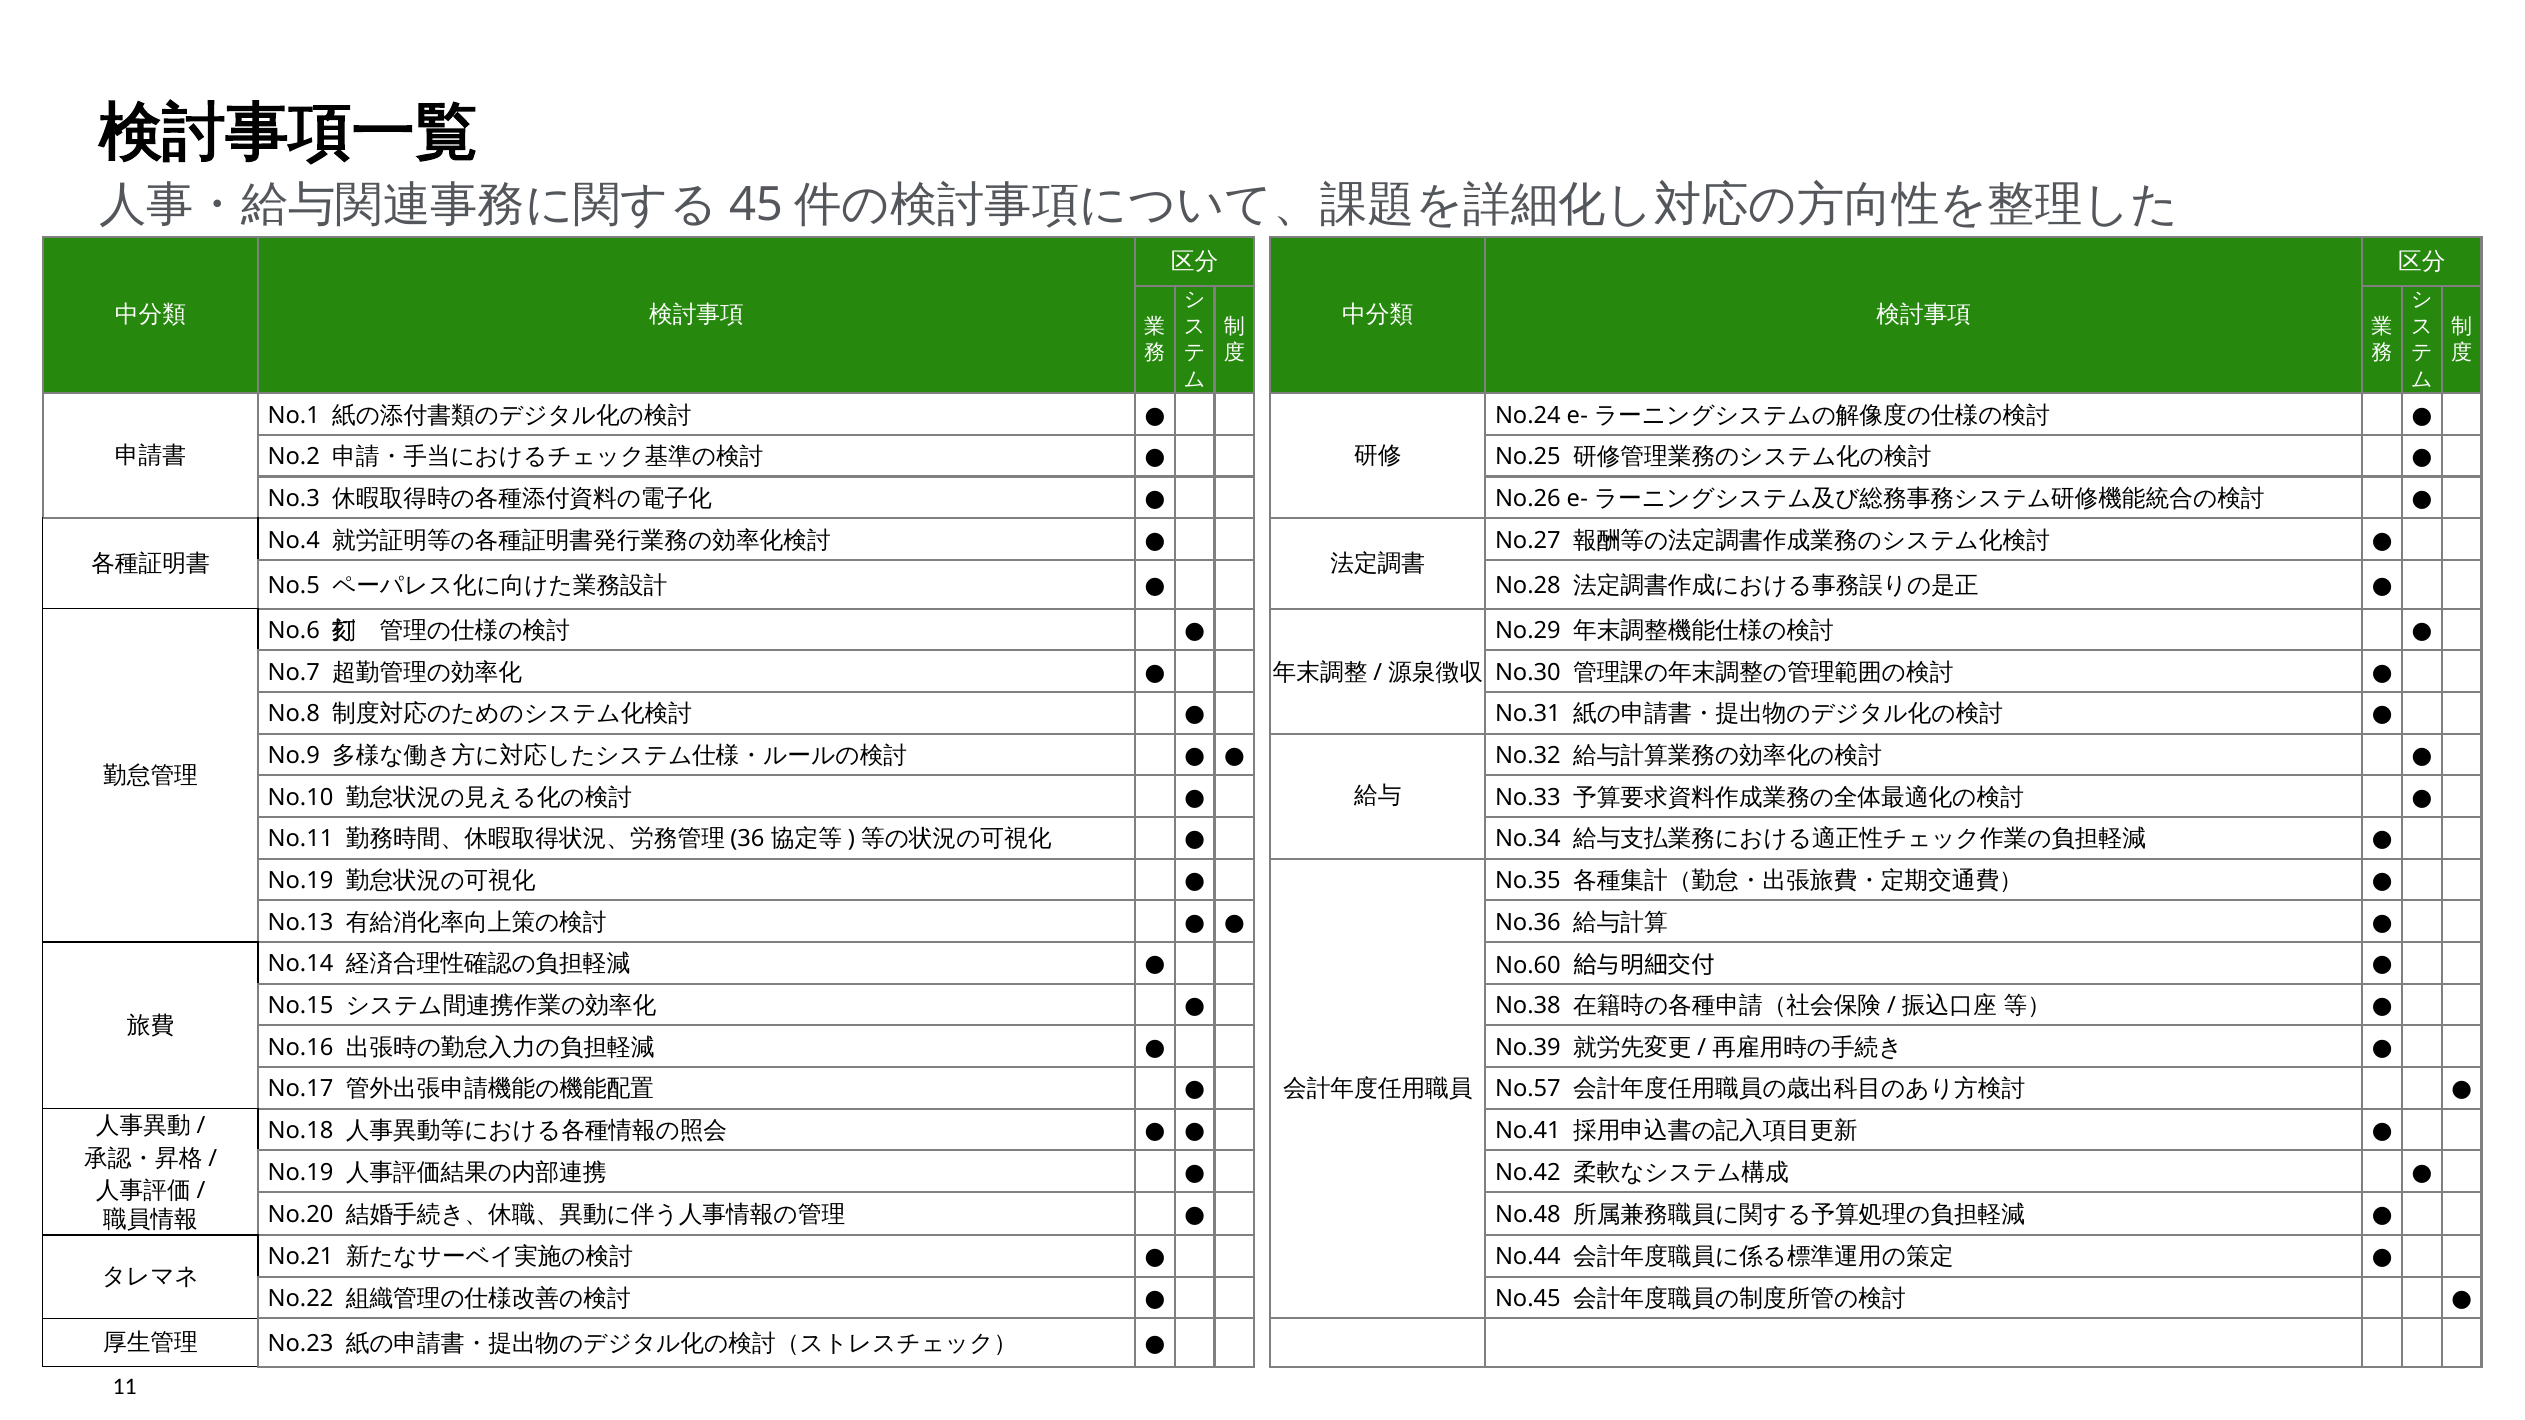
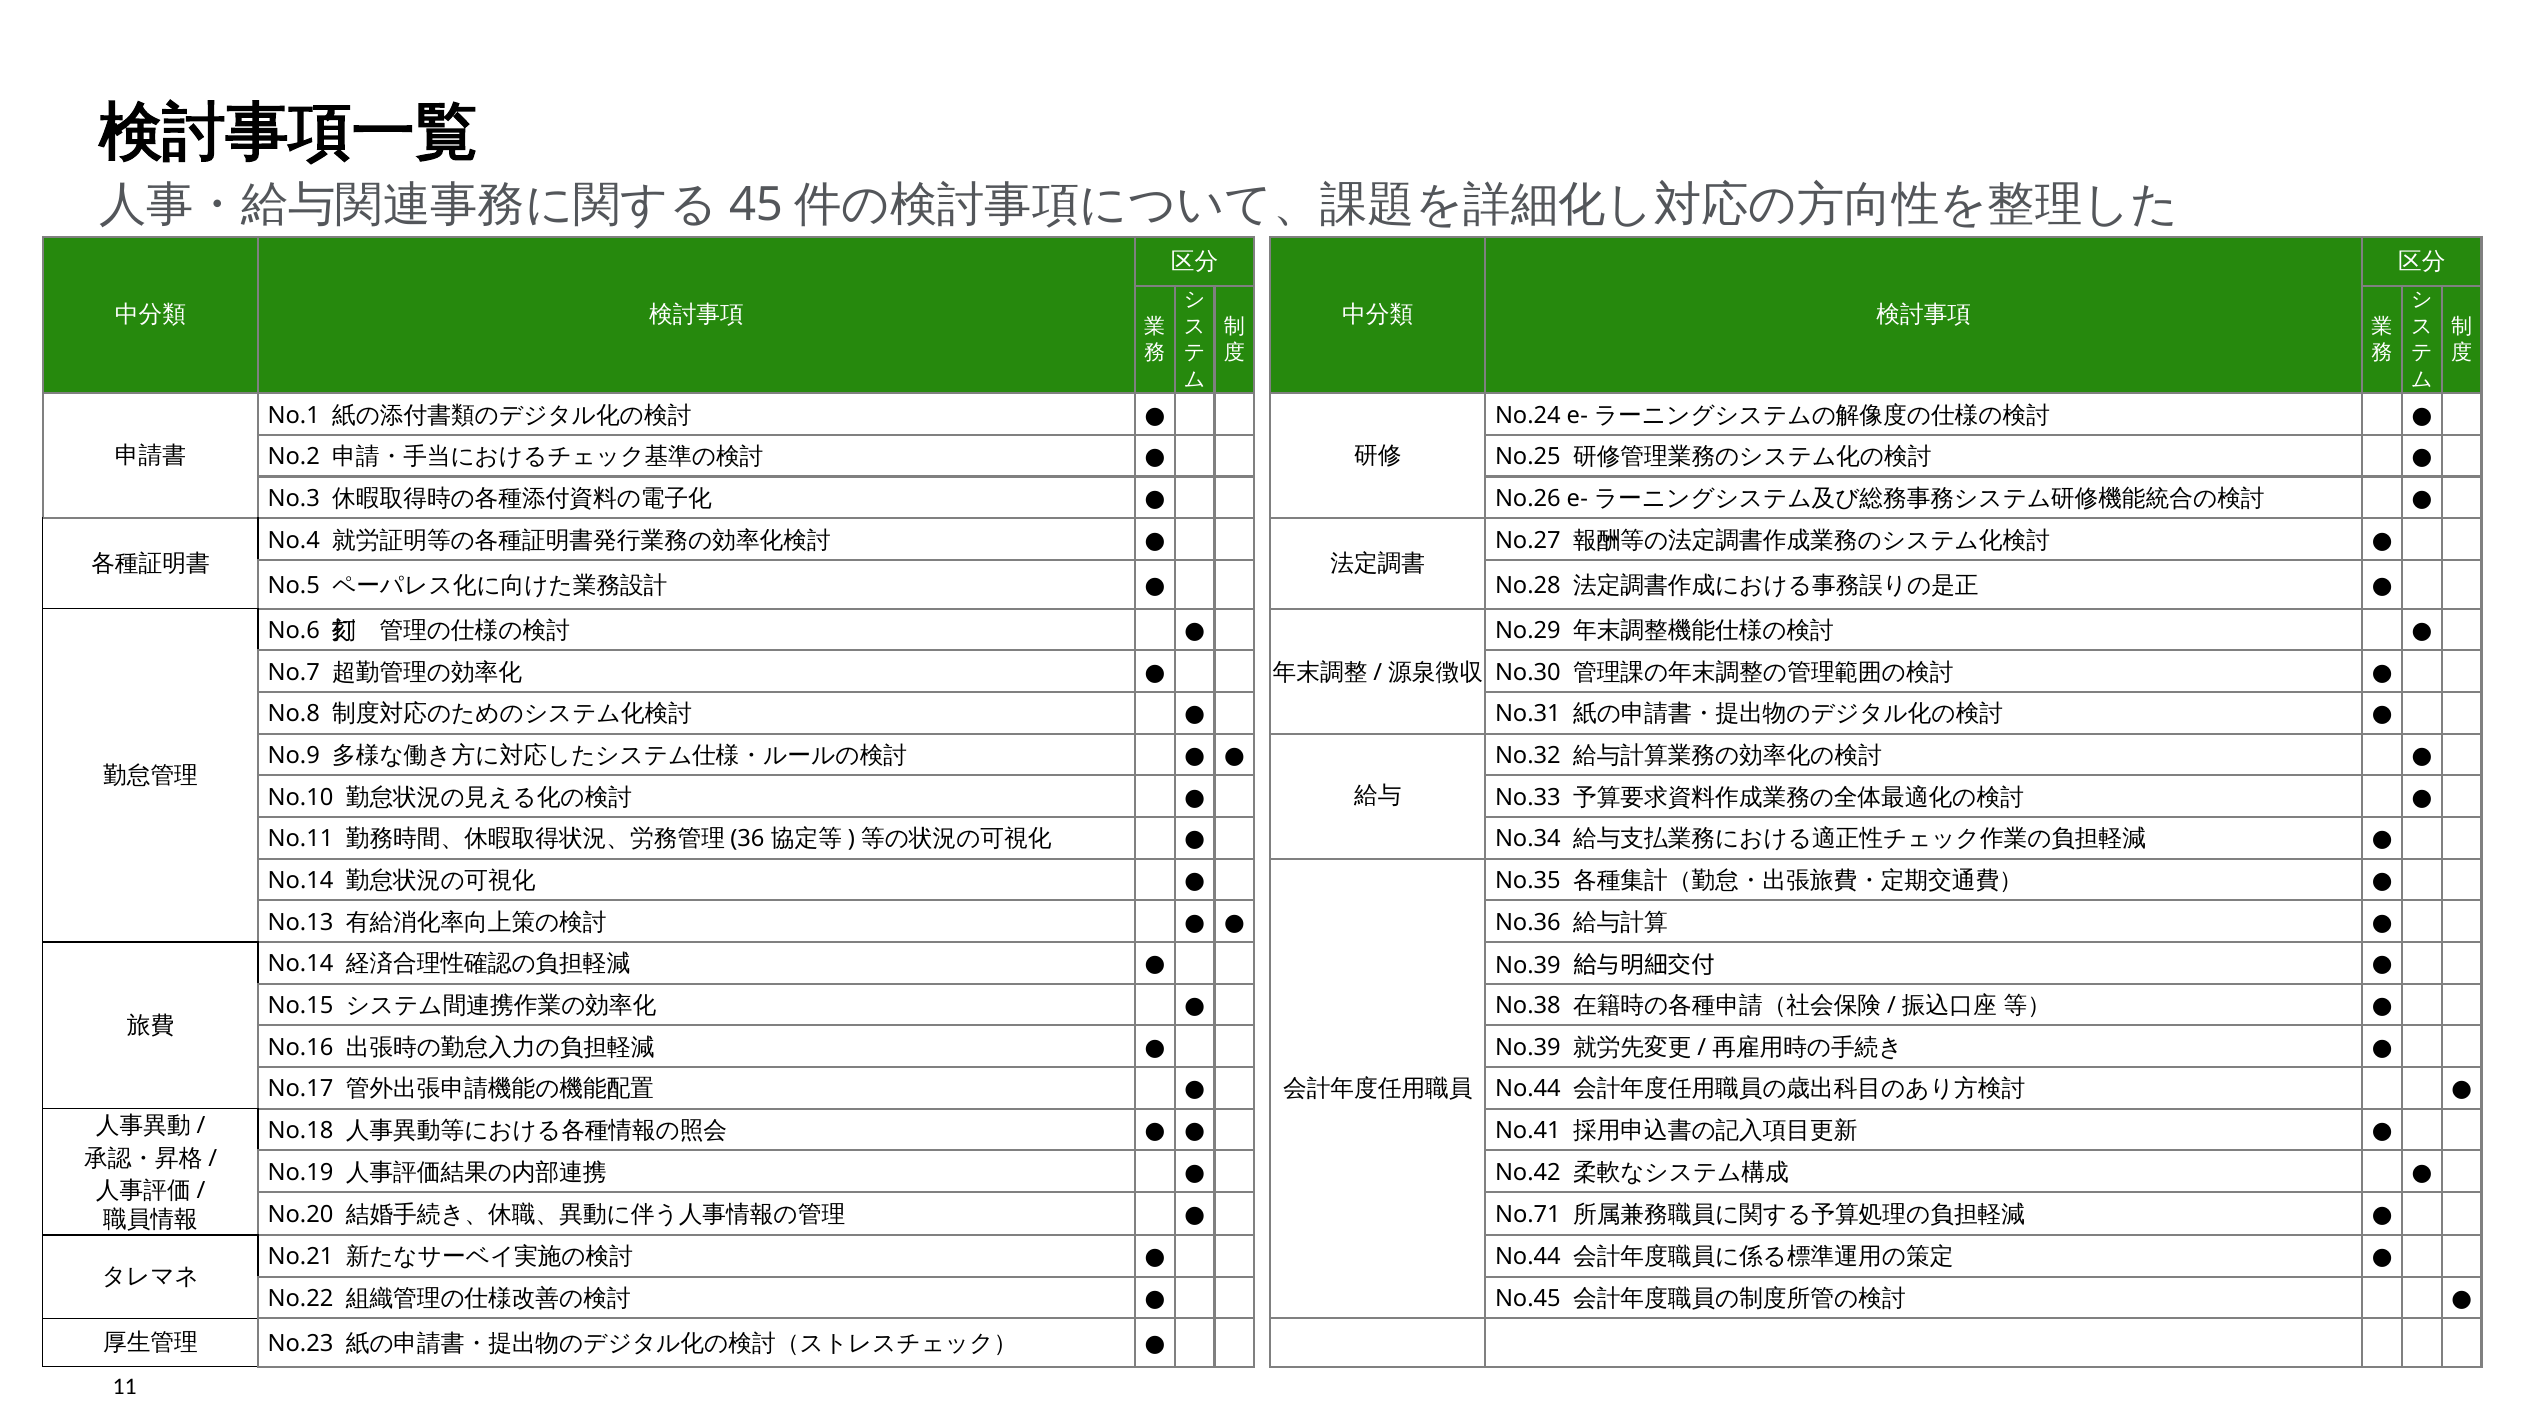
No.19: No.19 -> No.14 (301, 881)
No.60: No.60 -> No.39 (1528, 965)
No.57: No.57 -> No.44 (1528, 1089)
No.48: No.48 -> No.71 (1528, 1215)
